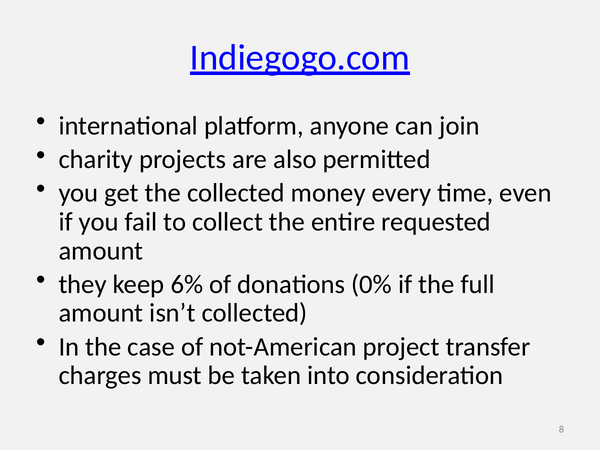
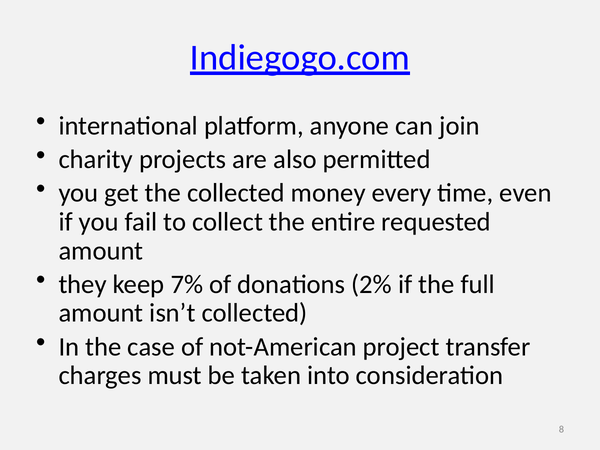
6%: 6% -> 7% (187, 284)
0%: 0% -> 2% (372, 284)
